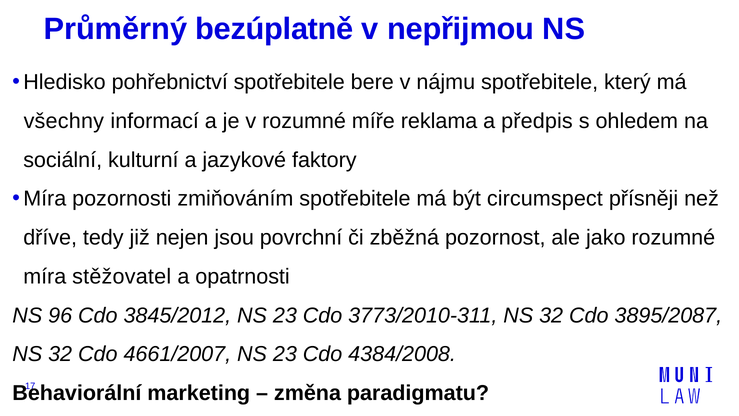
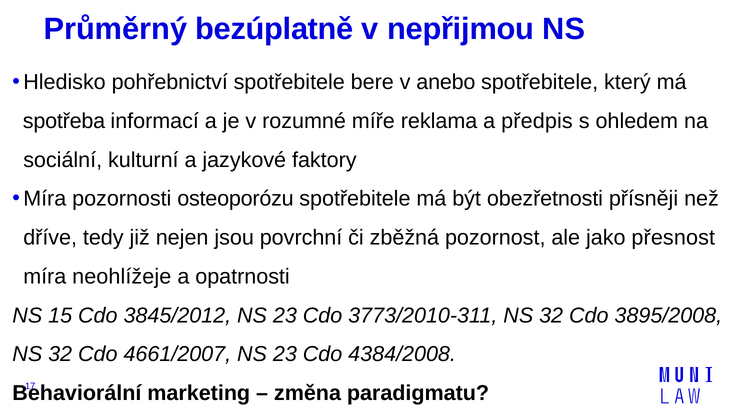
nájmu: nájmu -> anebo (446, 82)
všechny: všechny -> spotřeba (64, 121)
zmiňováním: zmiňováním -> osteoporózu (236, 199)
circumspect: circumspect -> obezřetnosti (545, 199)
jako rozumné: rozumné -> přesnost (673, 238)
stěžovatel: stěžovatel -> neohlížeje (122, 276)
96: 96 -> 15 (60, 315)
3895/2087: 3895/2087 -> 3895/2008 (668, 315)
